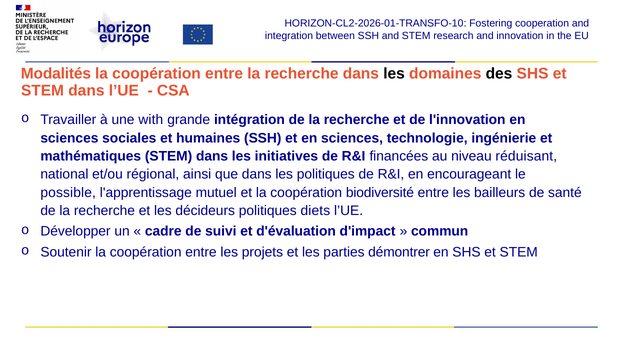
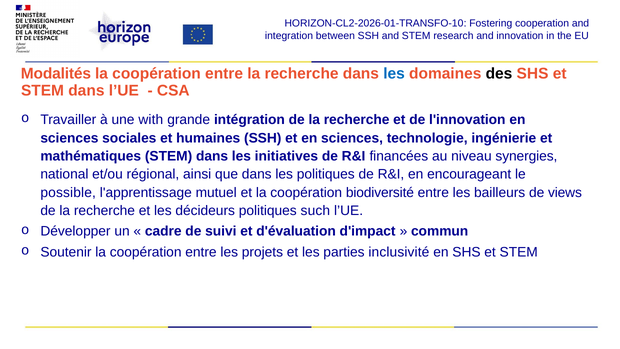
les colour: black -> blue (394, 74)
réduisant: réduisant -> synergies (526, 156)
santé: santé -> views (565, 192)
diets: diets -> such (315, 211)
démontrer: démontrer -> inclusivité (399, 252)
